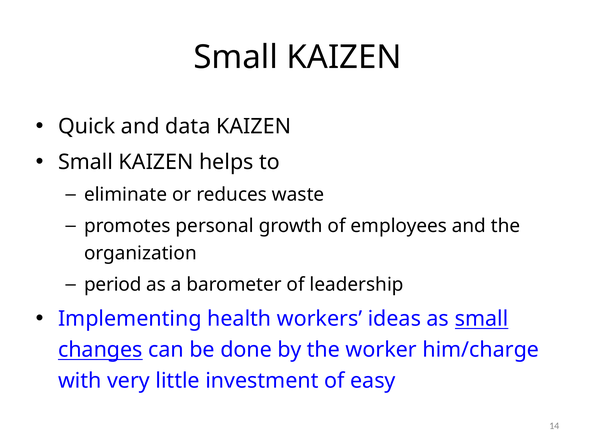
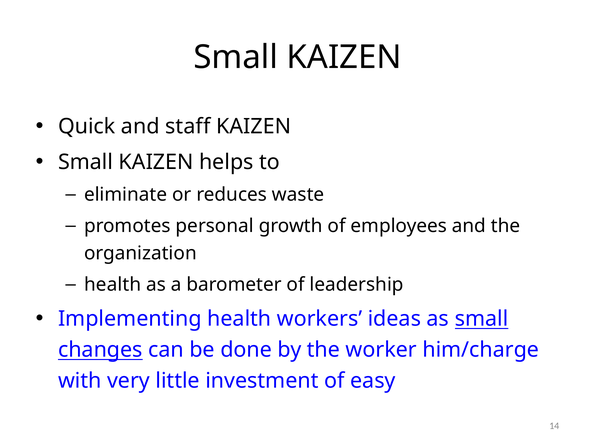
data: data -> staff (188, 127)
period: period -> health (113, 285)
